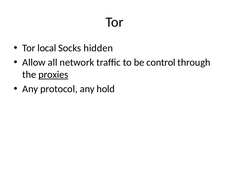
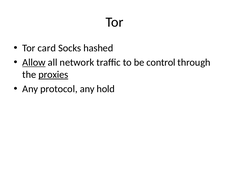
local: local -> card (47, 48)
hidden: hidden -> hashed (98, 48)
Allow underline: none -> present (34, 62)
